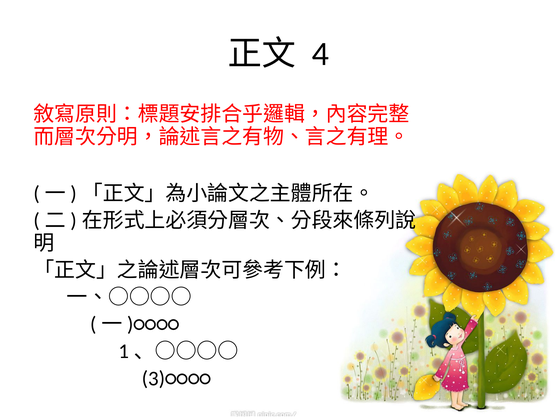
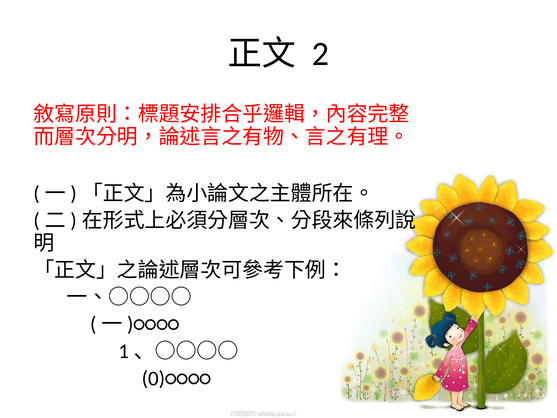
4: 4 -> 2 (320, 54)
3)○○○○: 3)○○○○ -> 0)○○○○ (176, 378)
